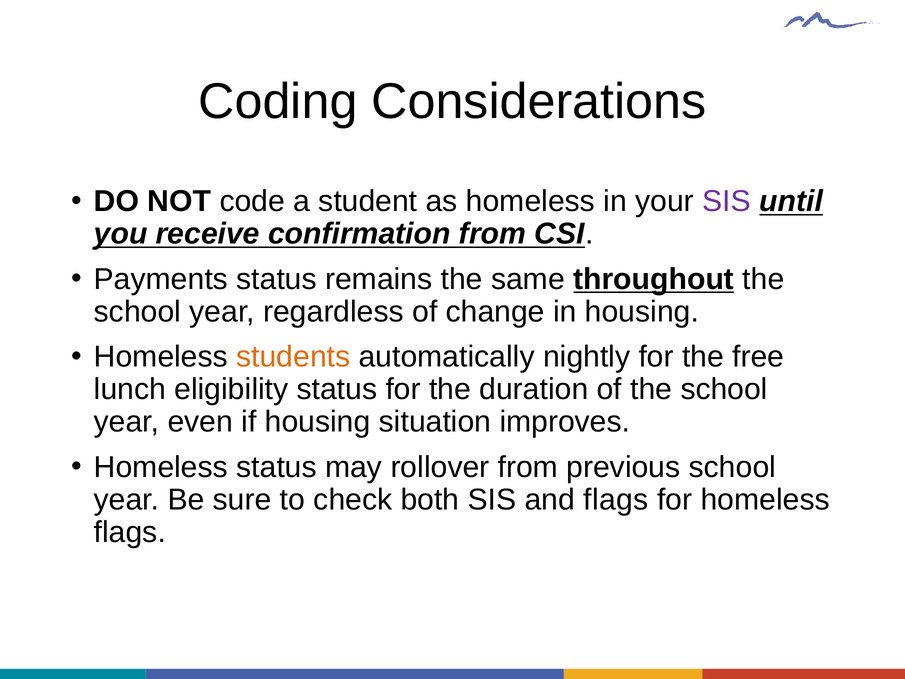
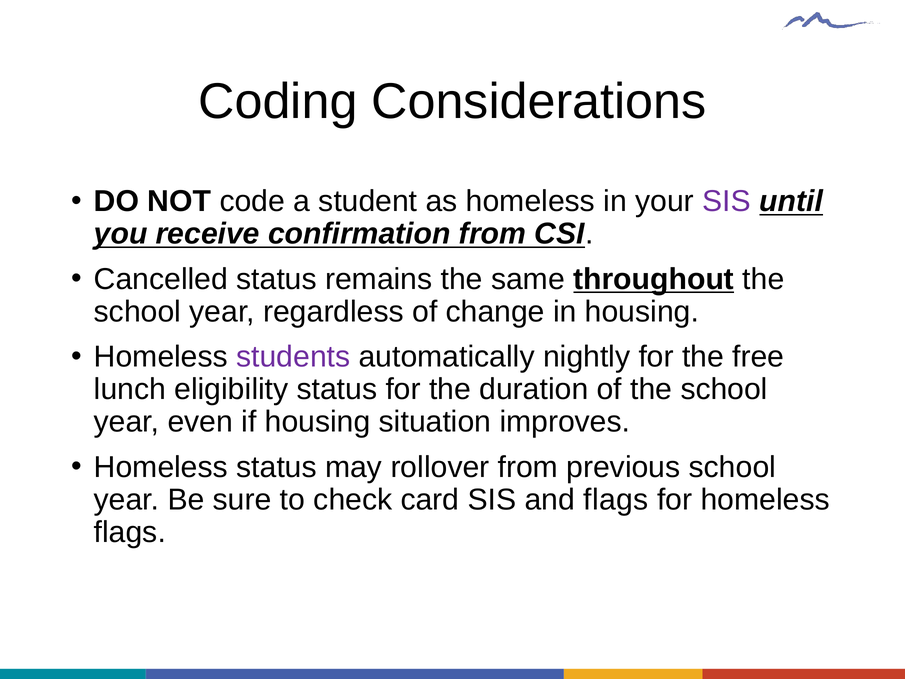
Payments: Payments -> Cancelled (161, 279)
students colour: orange -> purple (293, 357)
both: both -> card (430, 500)
